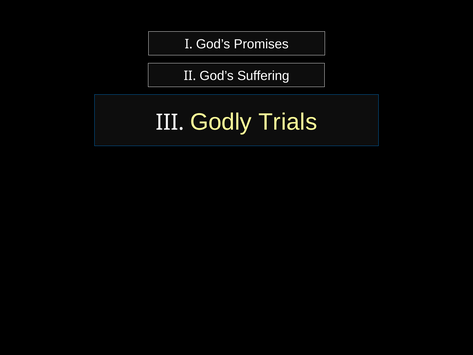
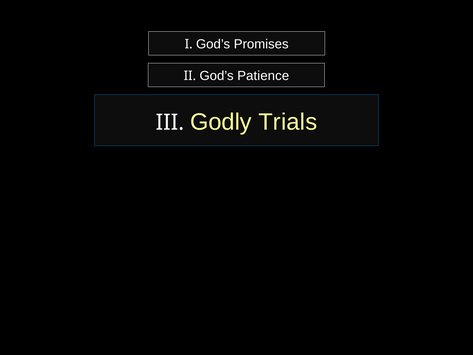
Suffering: Suffering -> Patience (263, 76)
